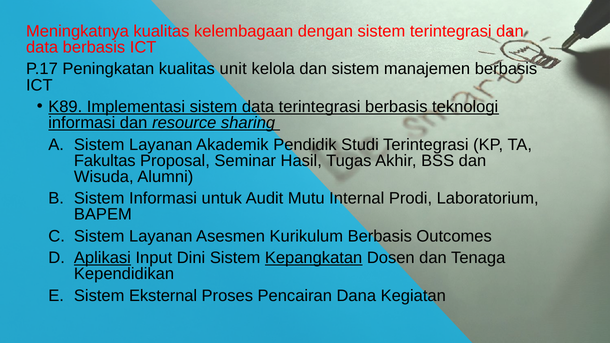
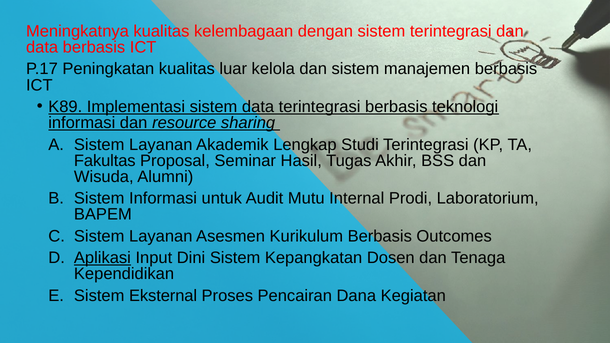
unit: unit -> luar (233, 69)
Pendidik: Pendidik -> Lengkap (305, 145)
Kepangkatan underline: present -> none (314, 258)
